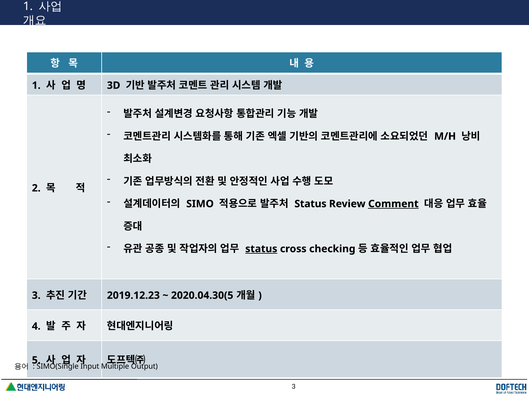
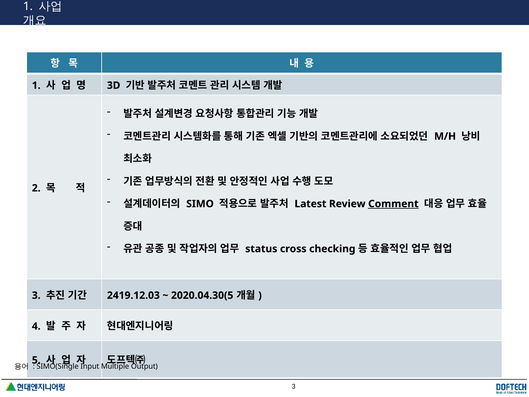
Status: Status -> Latest (310, 204)
status underline: present -> none (261, 249)
2019.12.23: 2019.12.23 -> 2419.12.03 (133, 295)
